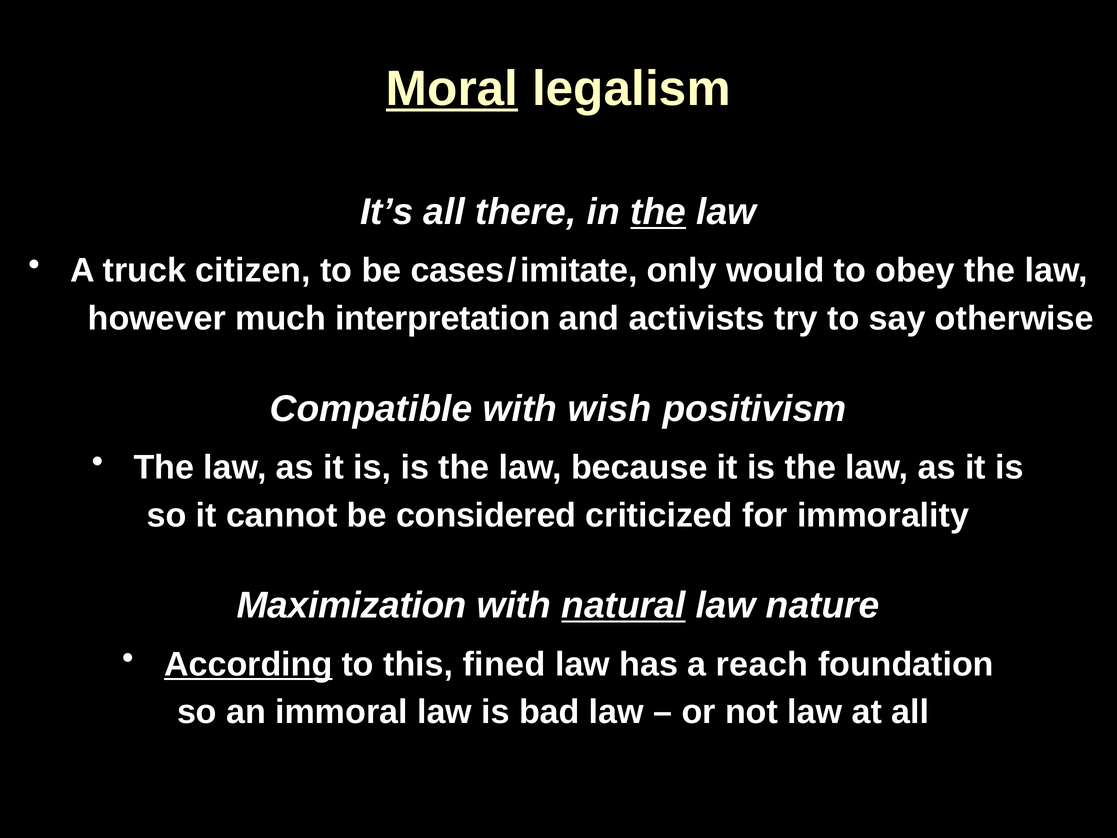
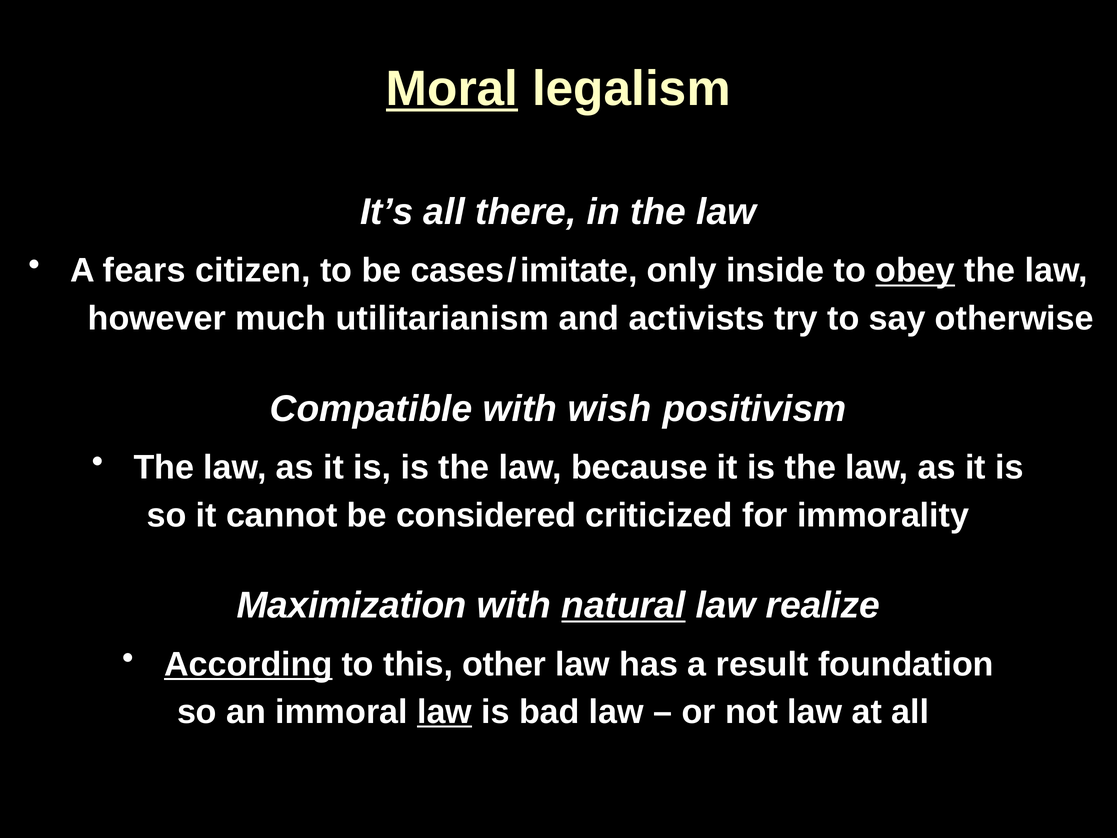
the underline: present -> none (658, 212)
truck: truck -> fears (144, 271)
would: would -> inside (775, 271)
obey underline: none -> present (915, 271)
interpretation: interpretation -> utilitarianism (442, 318)
nature: nature -> realize (823, 605)
fined: fined -> other (504, 664)
reach: reach -> result (762, 664)
law underline: none -> present (445, 712)
